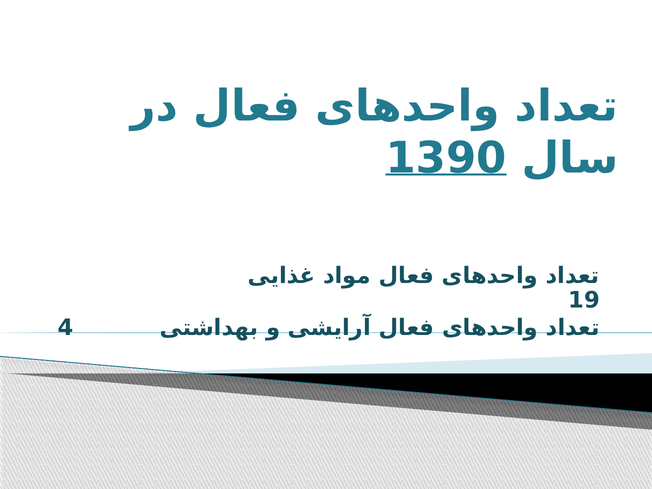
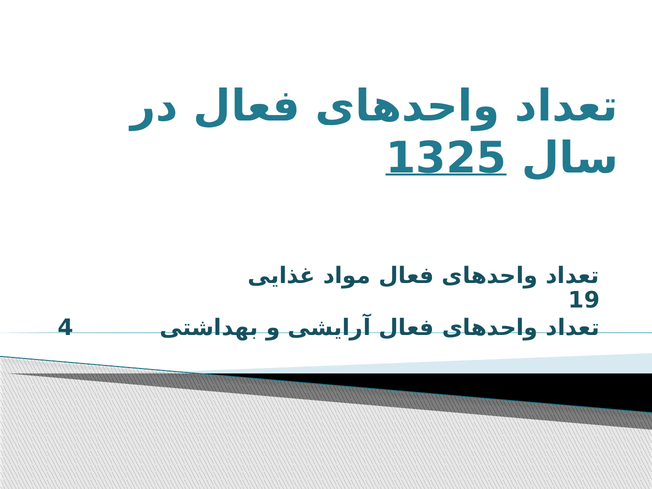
1390: 1390 -> 1325 (446, 158)
